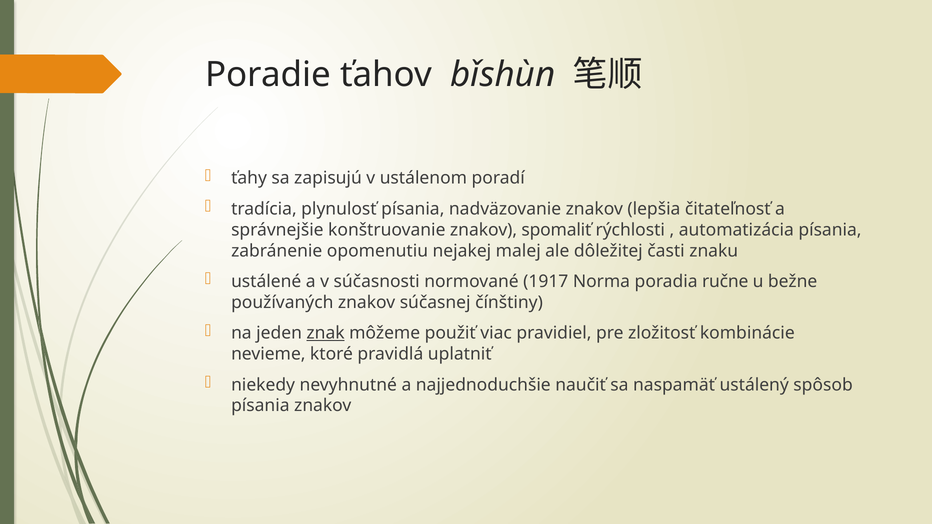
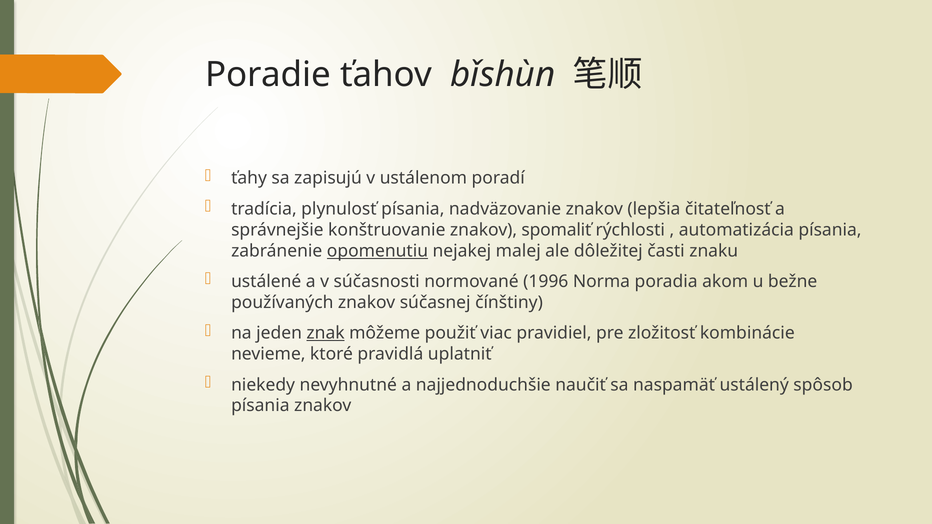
opomenutiu underline: none -> present (377, 251)
1917: 1917 -> 1996 (546, 282)
ručne: ručne -> akom (725, 282)
